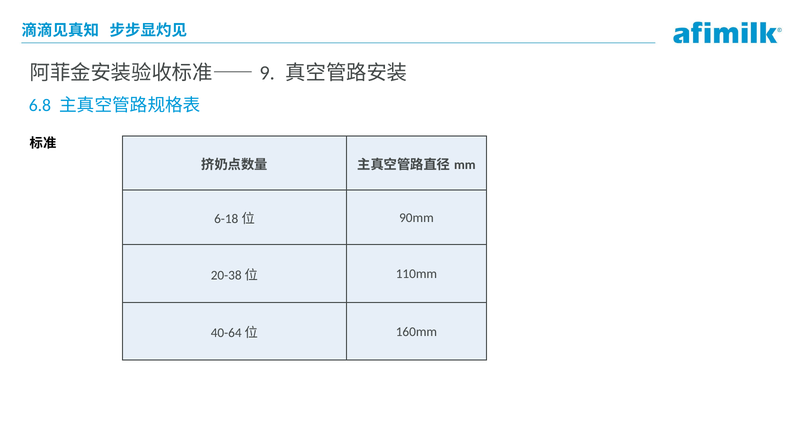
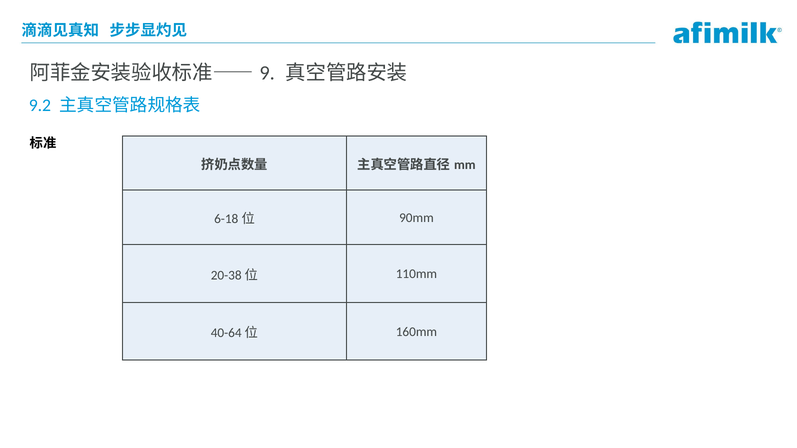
6.8: 6.8 -> 9.2 (40, 106)
